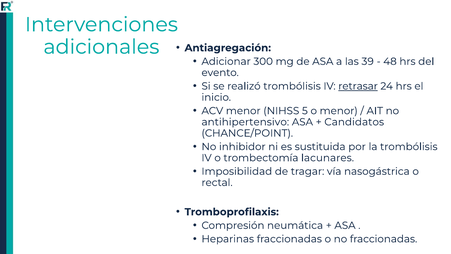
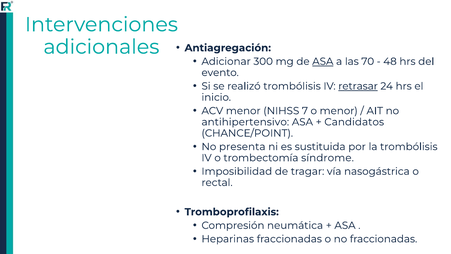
ASA underline: none -> present (323, 61)
39: 39 -> 70 (368, 61)
5: 5 -> 7 (305, 111)
inhibidor: inhibidor -> presenta (242, 147)
lacunares: lacunares -> síndrome (328, 158)
